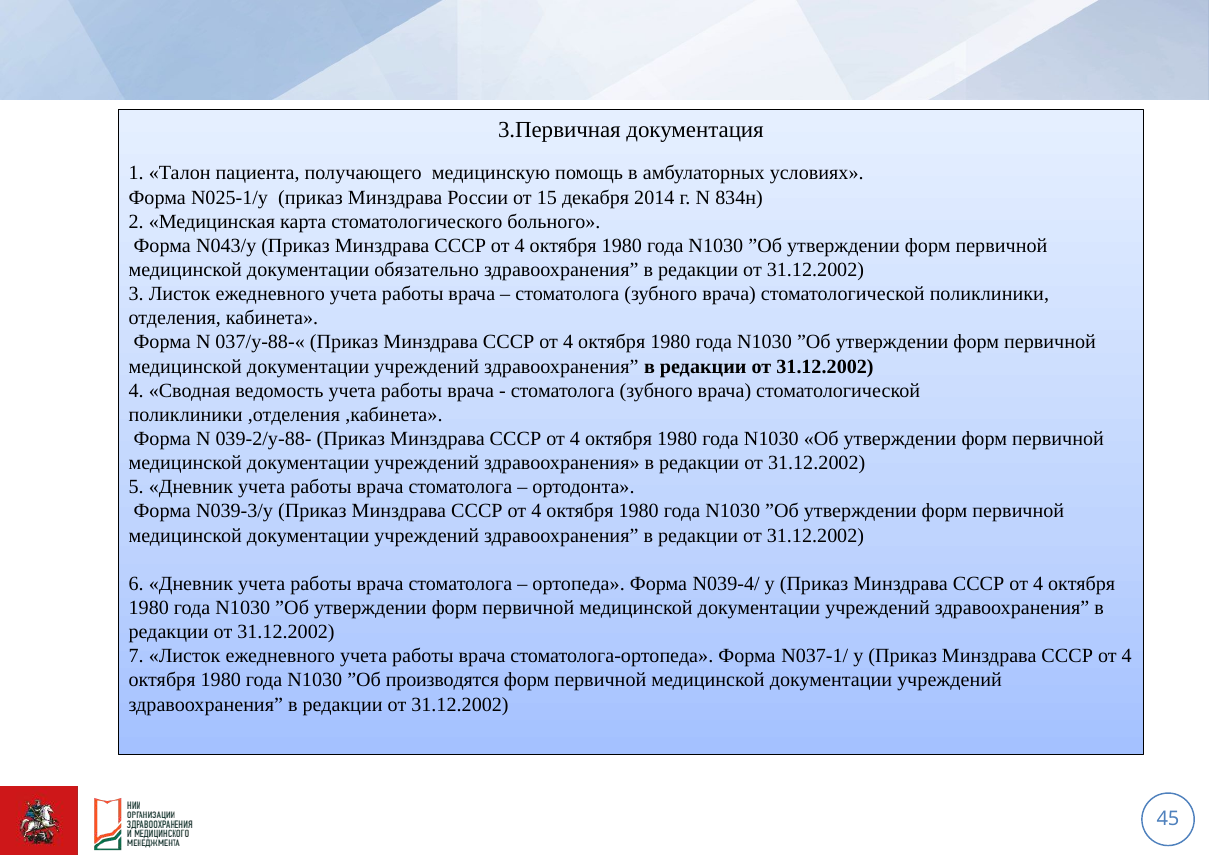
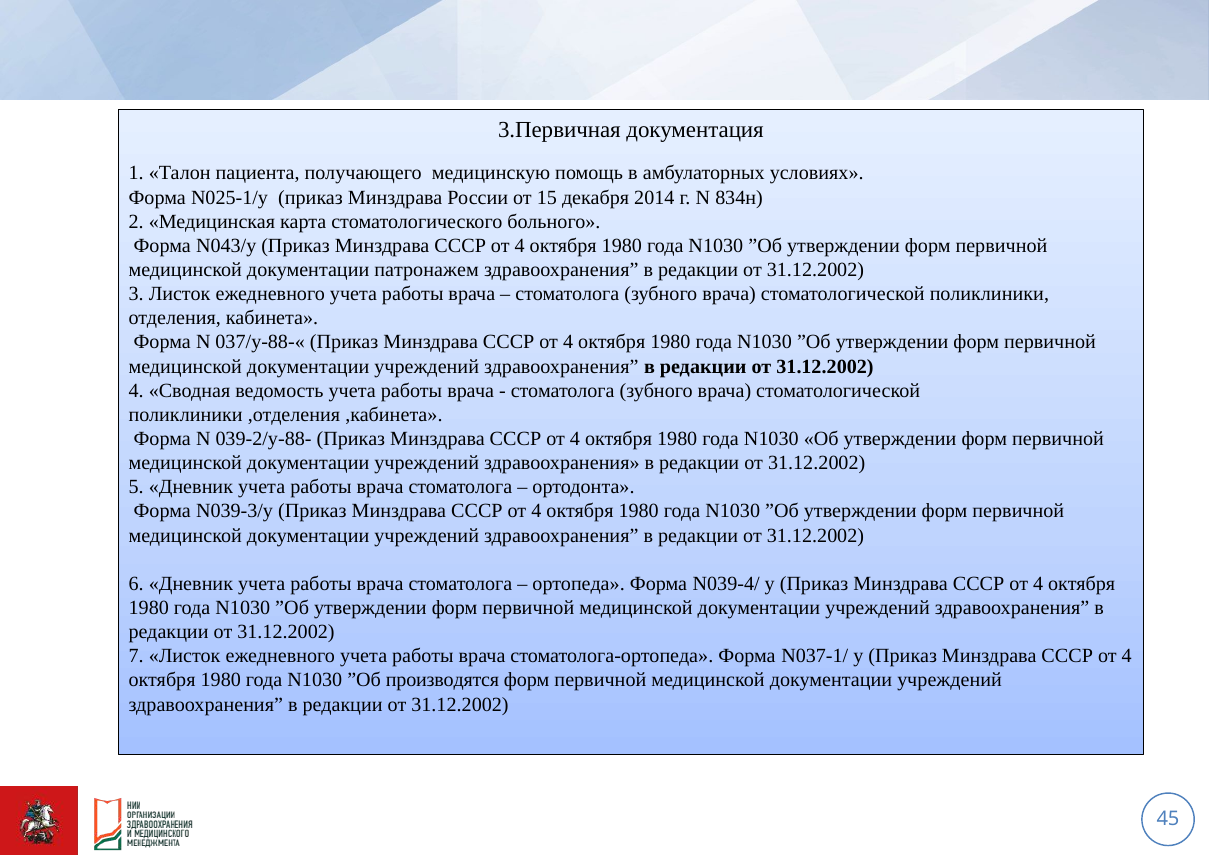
обязательно: обязательно -> патронажем (427, 270)
